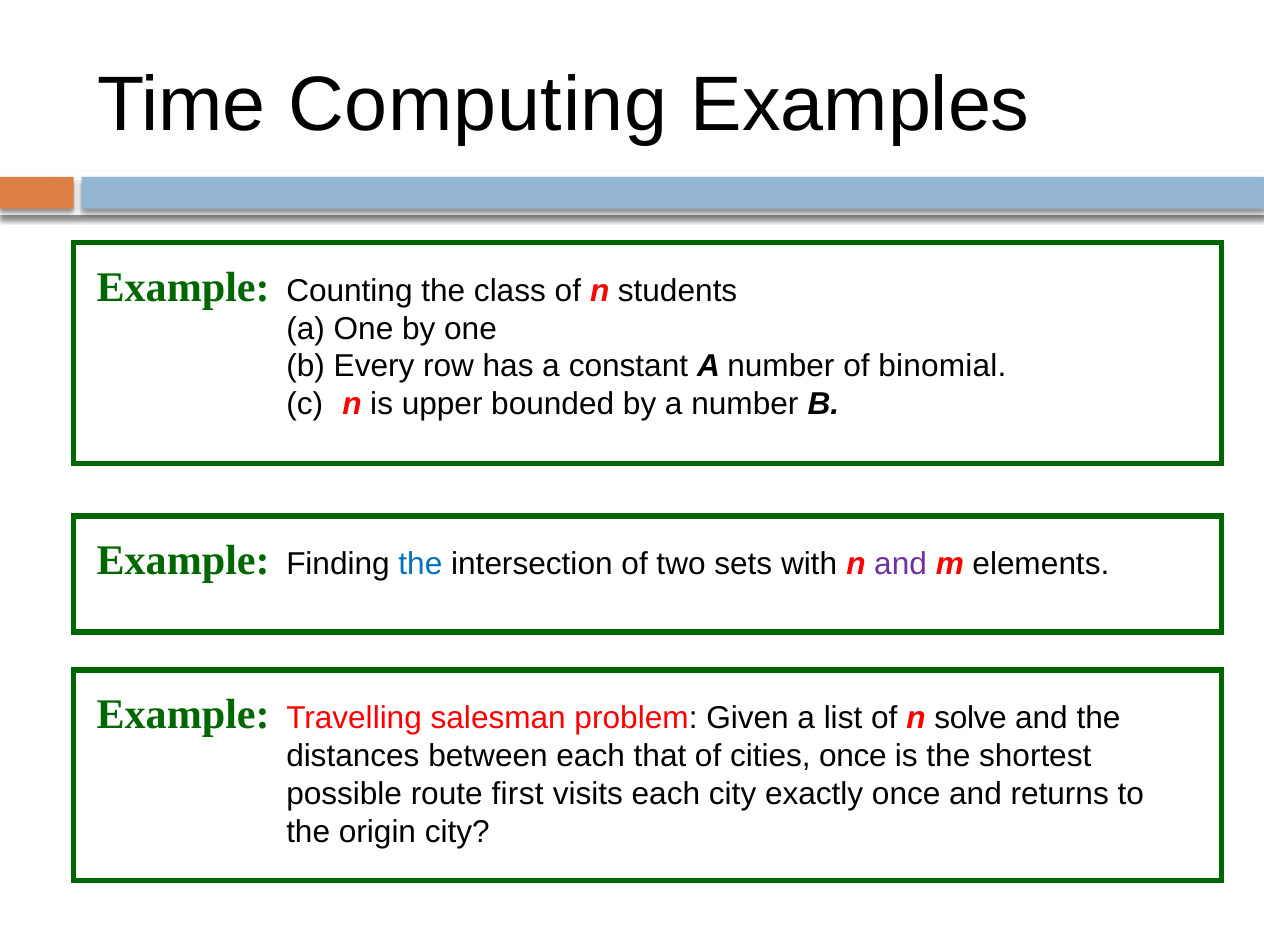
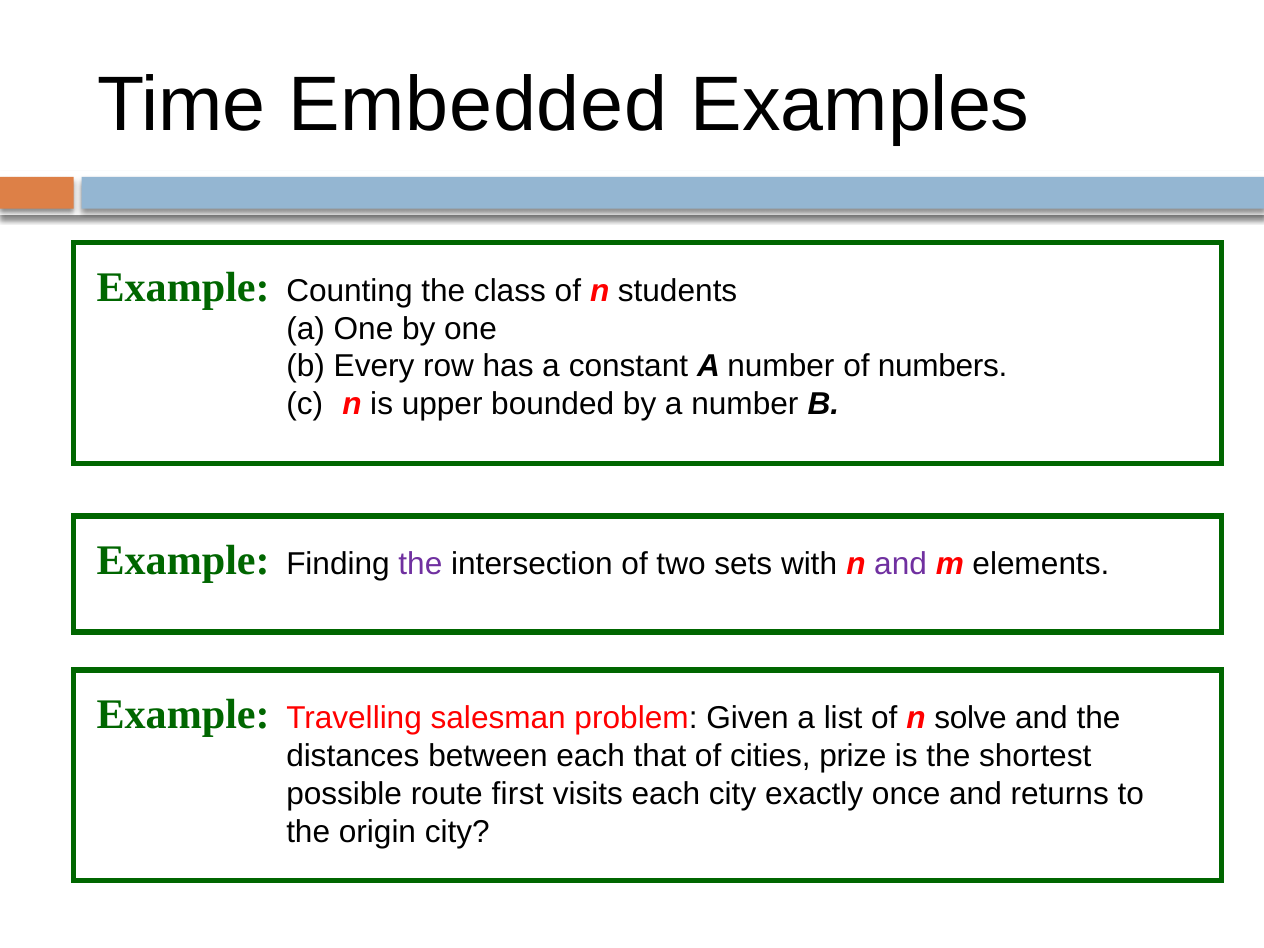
Computing: Computing -> Embedded (478, 105)
binomial: binomial -> numbers (943, 367)
the colour: blue -> purple (420, 565)
cities once: once -> prize (853, 756)
